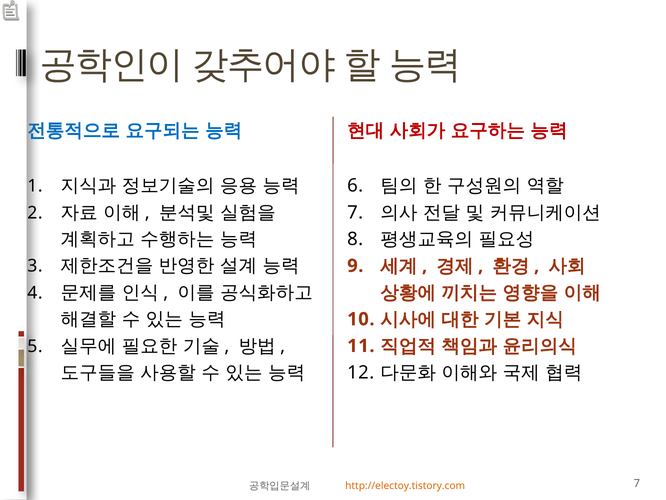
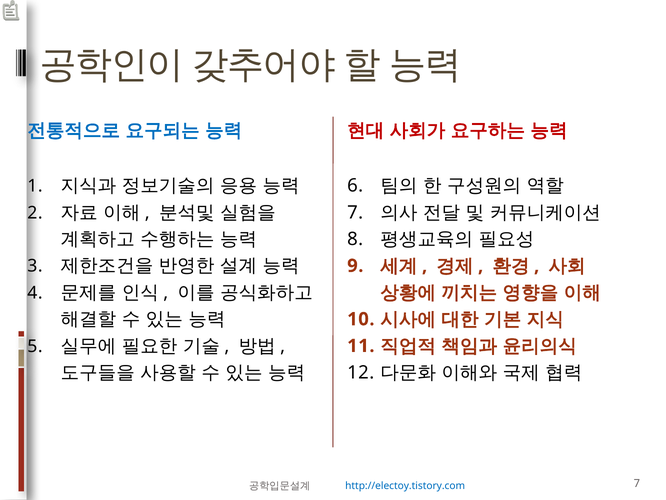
http://electoy.tistory.com colour: orange -> blue (405, 485)
